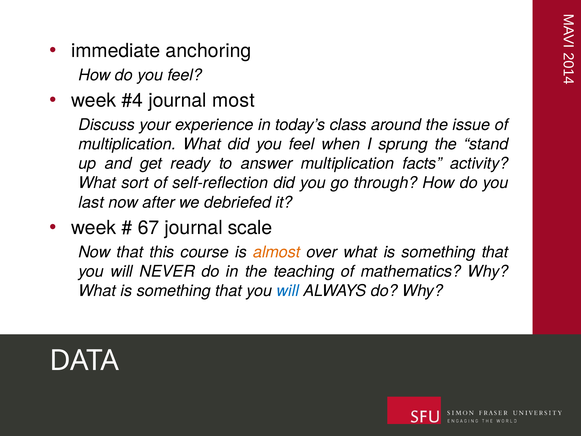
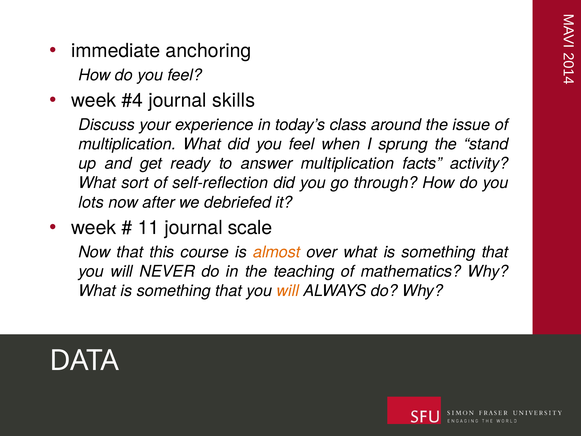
most: most -> skills (234, 100)
last: last -> lots (91, 202)
67: 67 -> 11 (148, 228)
will colour: blue -> orange (288, 291)
